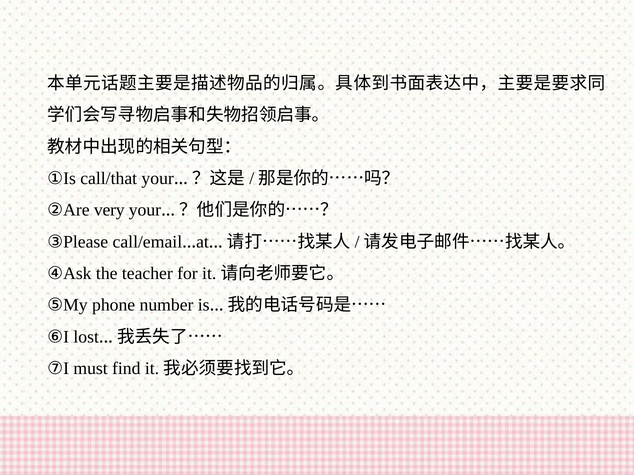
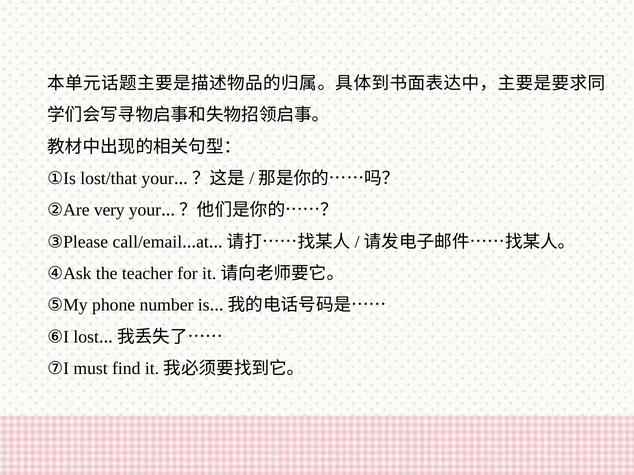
call/that: call/that -> lost/that (109, 179)
